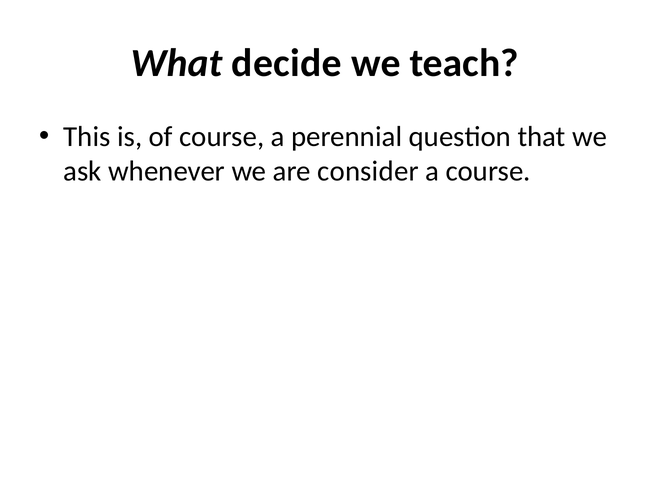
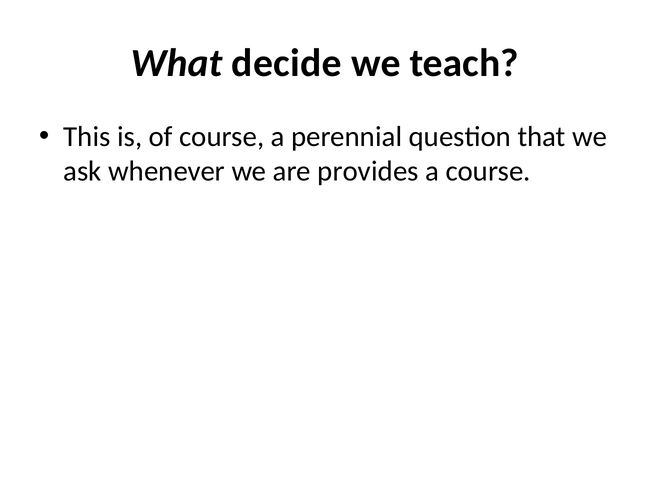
consider: consider -> provides (368, 171)
